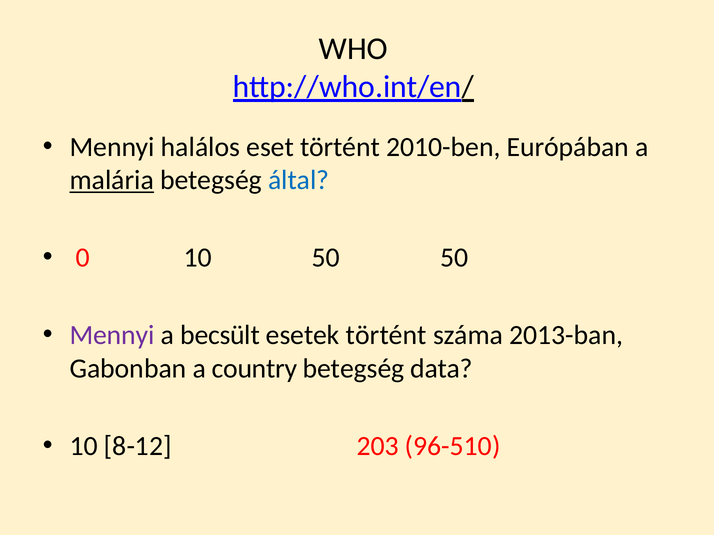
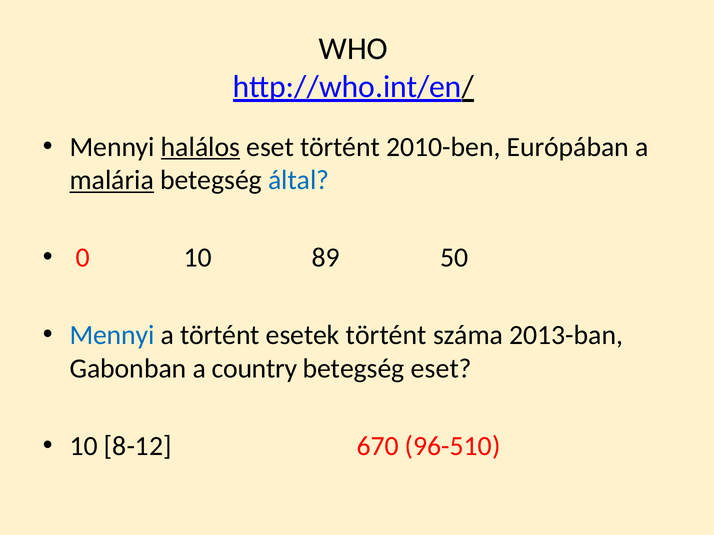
halálos underline: none -> present (200, 147)
10 50: 50 -> 89 (326, 258)
Mennyi colour: purple -> blue (112, 336)
a becsült: becsült -> történt (220, 336)
betegség data: data -> eset (441, 369)
203: 203 -> 670 (378, 447)
